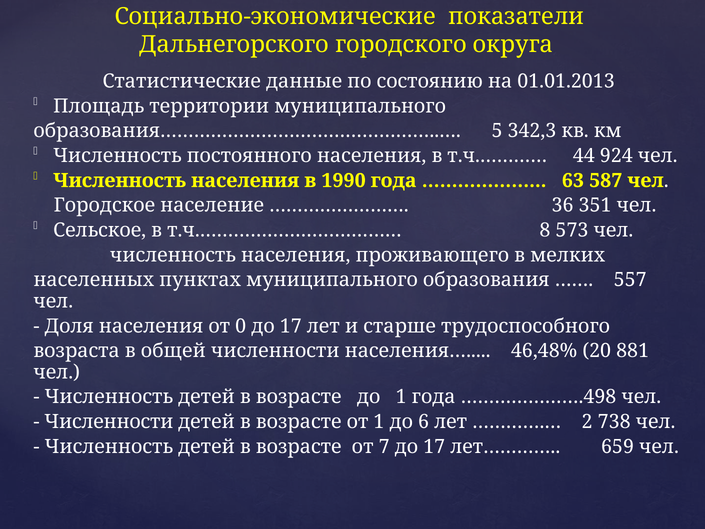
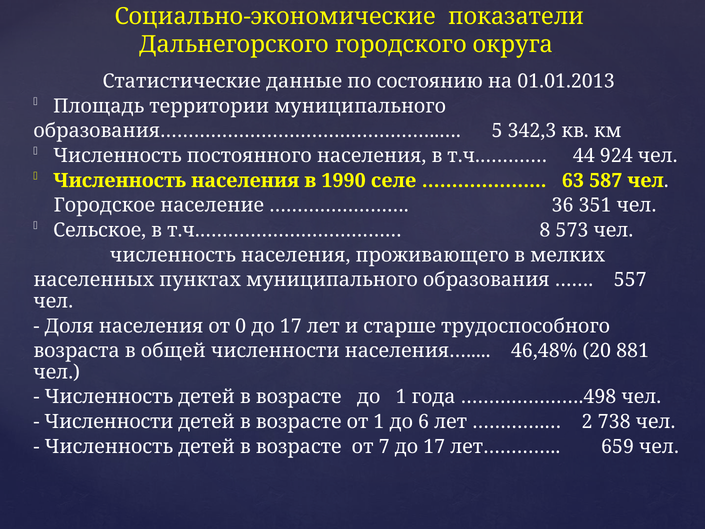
1990 года: года -> селе (394, 181)
